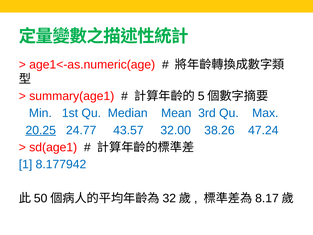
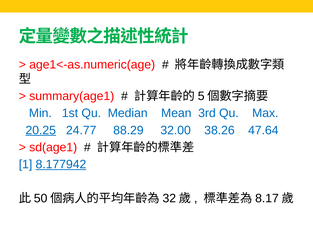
43.57: 43.57 -> 88.29 (128, 130)
47.24: 47.24 -> 47.64 (263, 130)
8.177942 underline: none -> present (61, 164)
